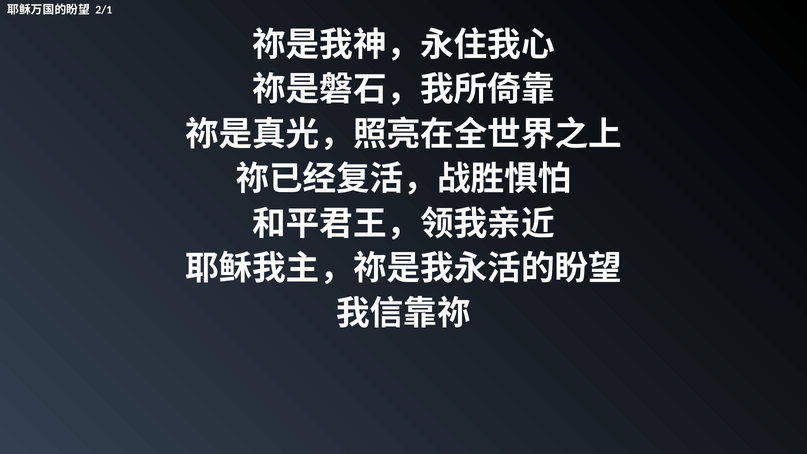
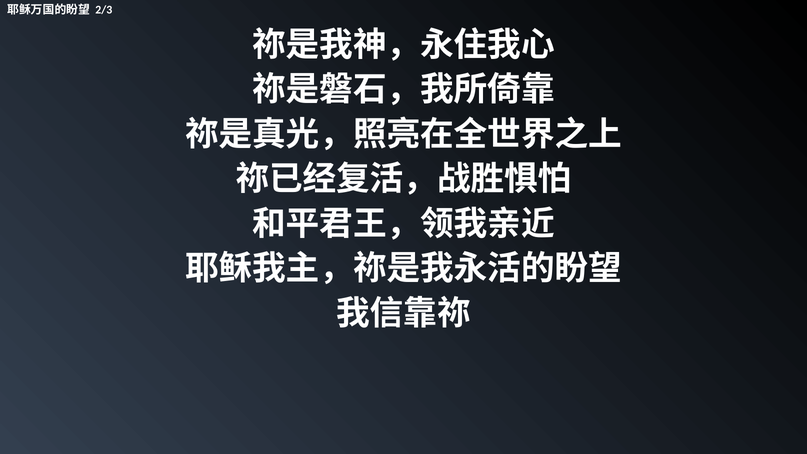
2/1: 2/1 -> 2/3 (104, 10)
